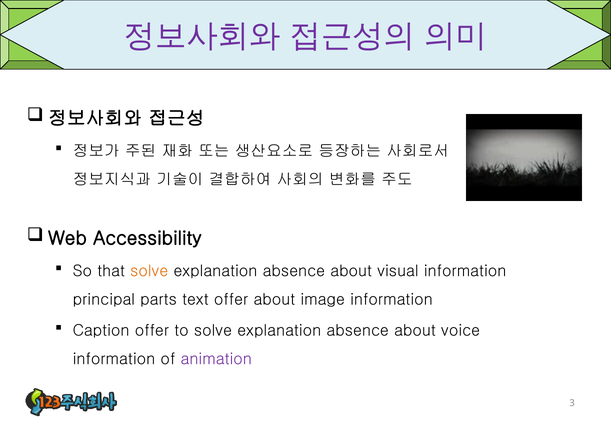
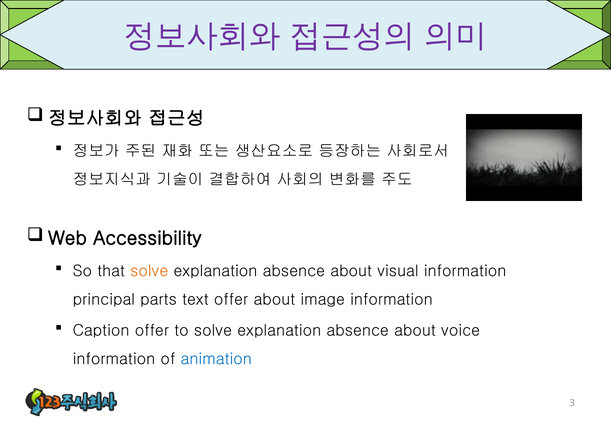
animation colour: purple -> blue (216, 359)
